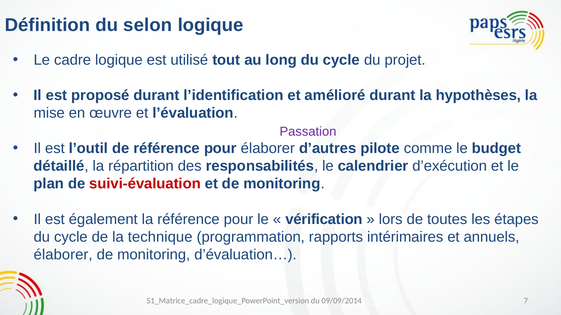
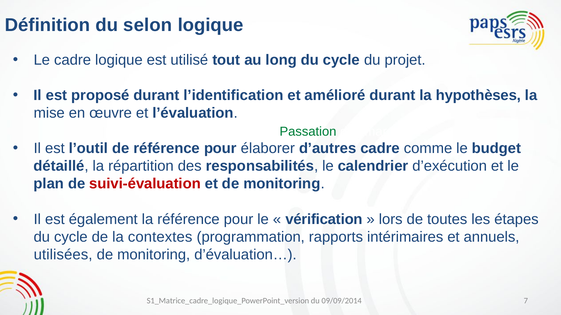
Passation colour: purple -> green (308, 132)
d’autres pilote: pilote -> cadre (380, 149)
technique: technique -> contextes (160, 237)
élaborer: élaborer -> utilisées (63, 255)
